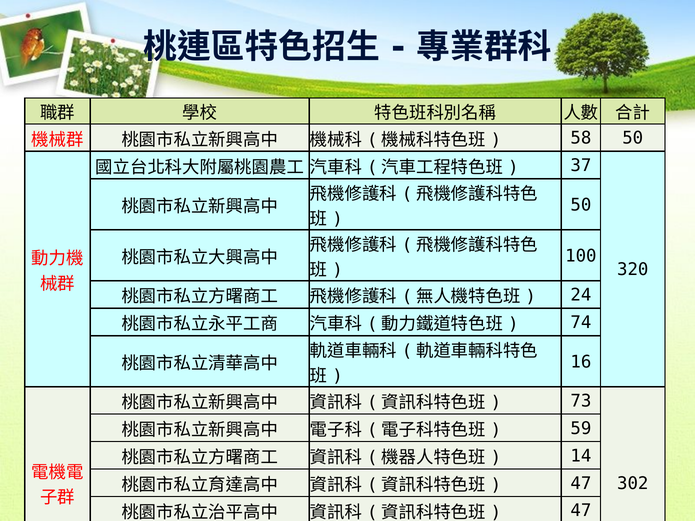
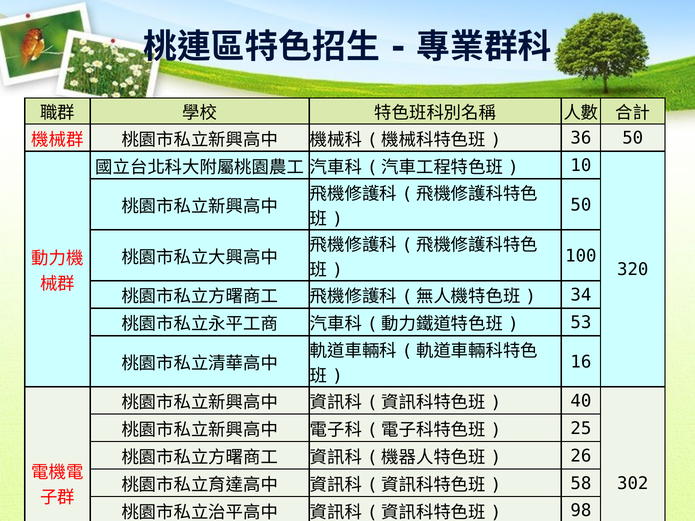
58: 58 -> 36 (581, 138)
37: 37 -> 10 (581, 166)
24: 24 -> 34 (581, 295)
74: 74 -> 53 (581, 323)
73: 73 -> 40 (581, 401)
59: 59 -> 25 (581, 429)
14: 14 -> 26 (581, 456)
47: 47 -> 58 (581, 484)
47: 47 -> 98 (581, 511)
